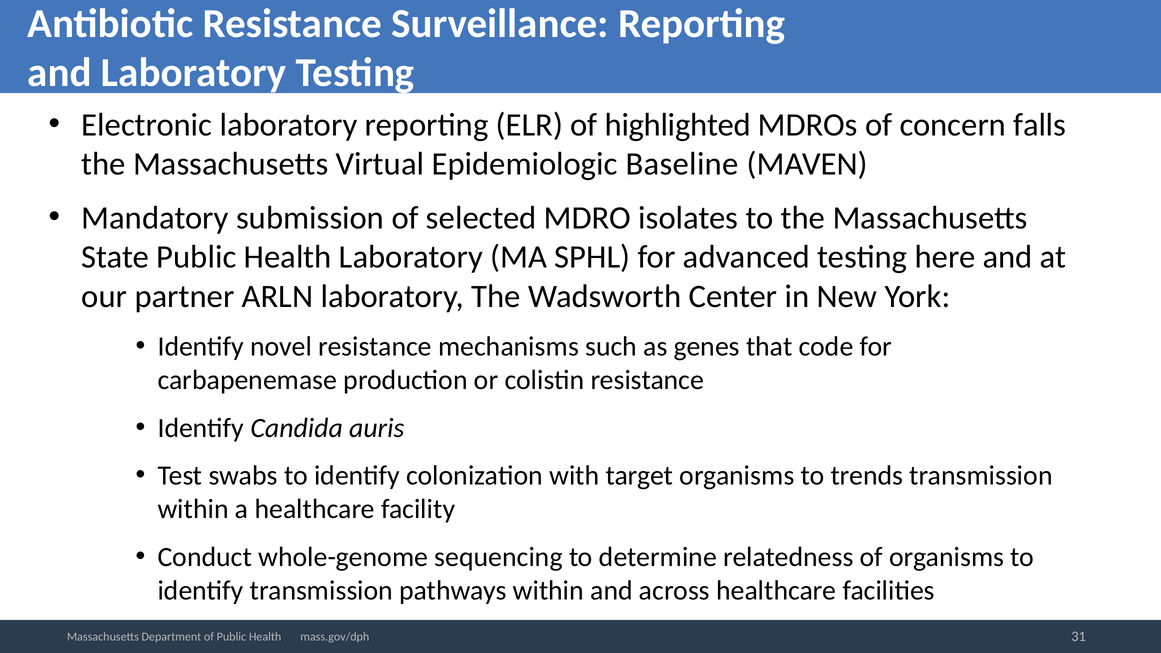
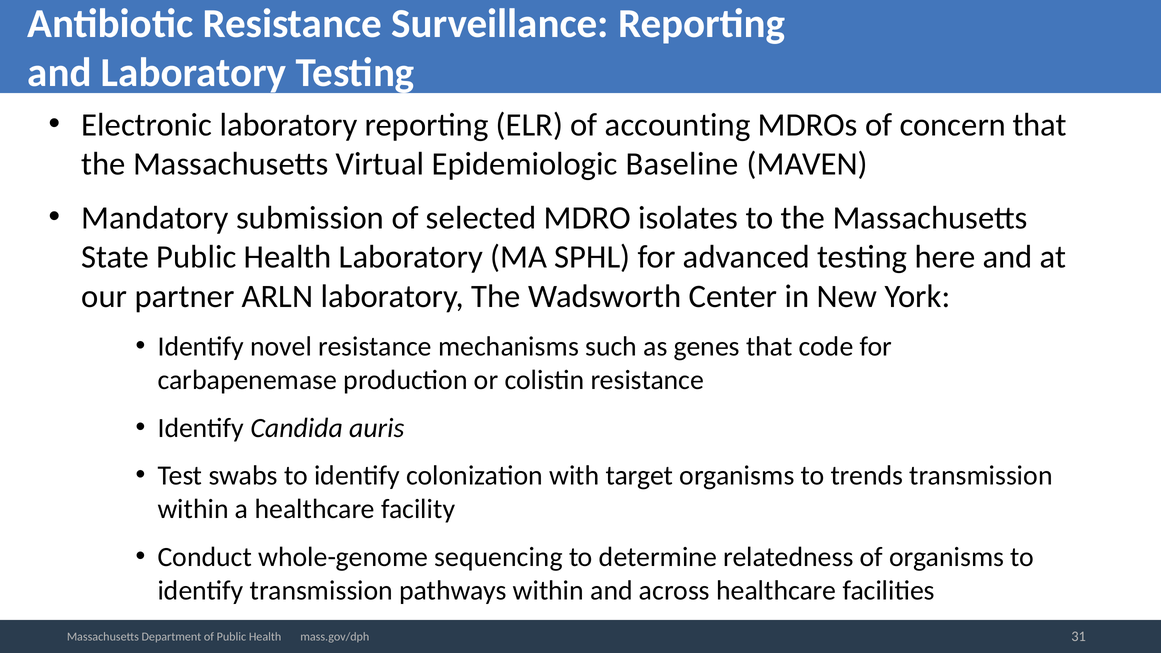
highlighted: highlighted -> accounting (678, 125)
concern falls: falls -> that (1040, 125)
